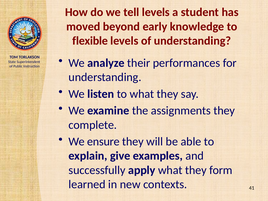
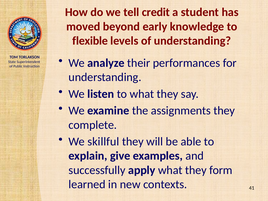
tell levels: levels -> credit (156, 12)
ensure: ensure -> skillful (103, 142)
